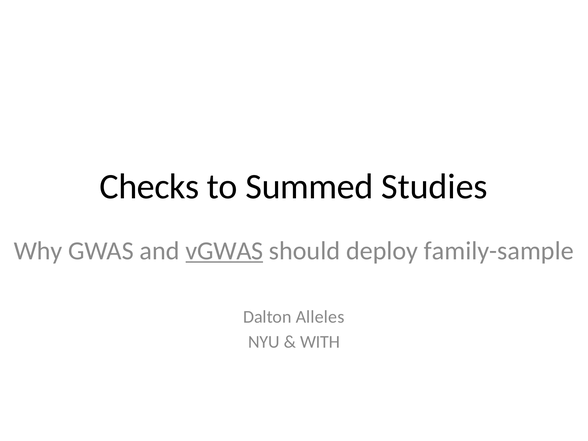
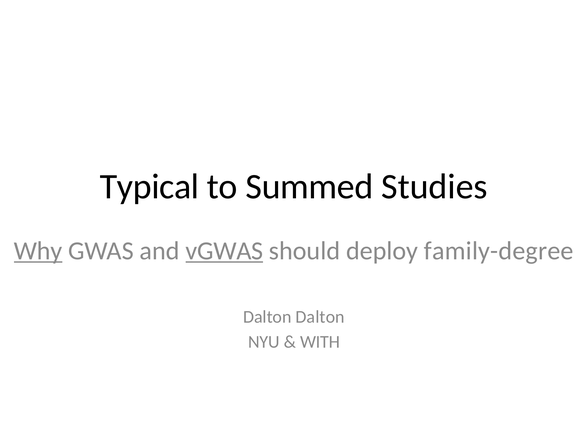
Checks: Checks -> Typical (149, 187)
Why underline: none -> present (38, 251)
family-sample: family-sample -> family-degree (499, 251)
Dalton Alleles: Alleles -> Dalton (320, 317)
